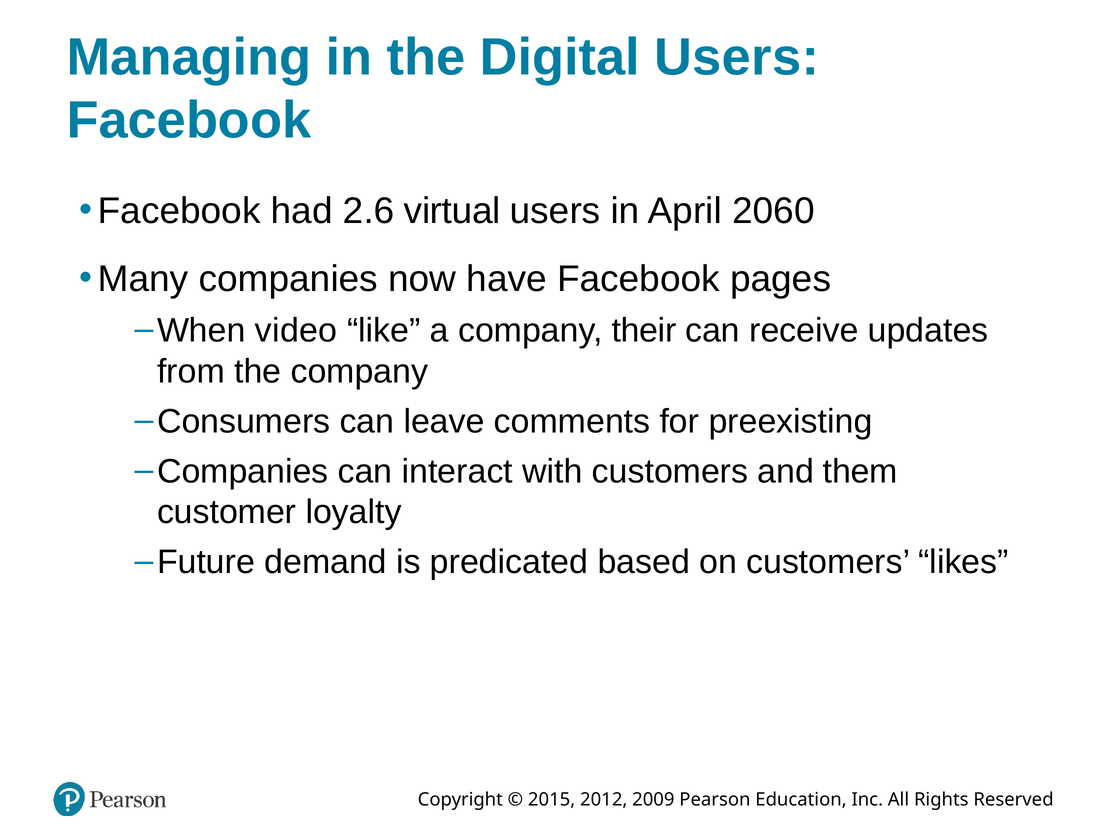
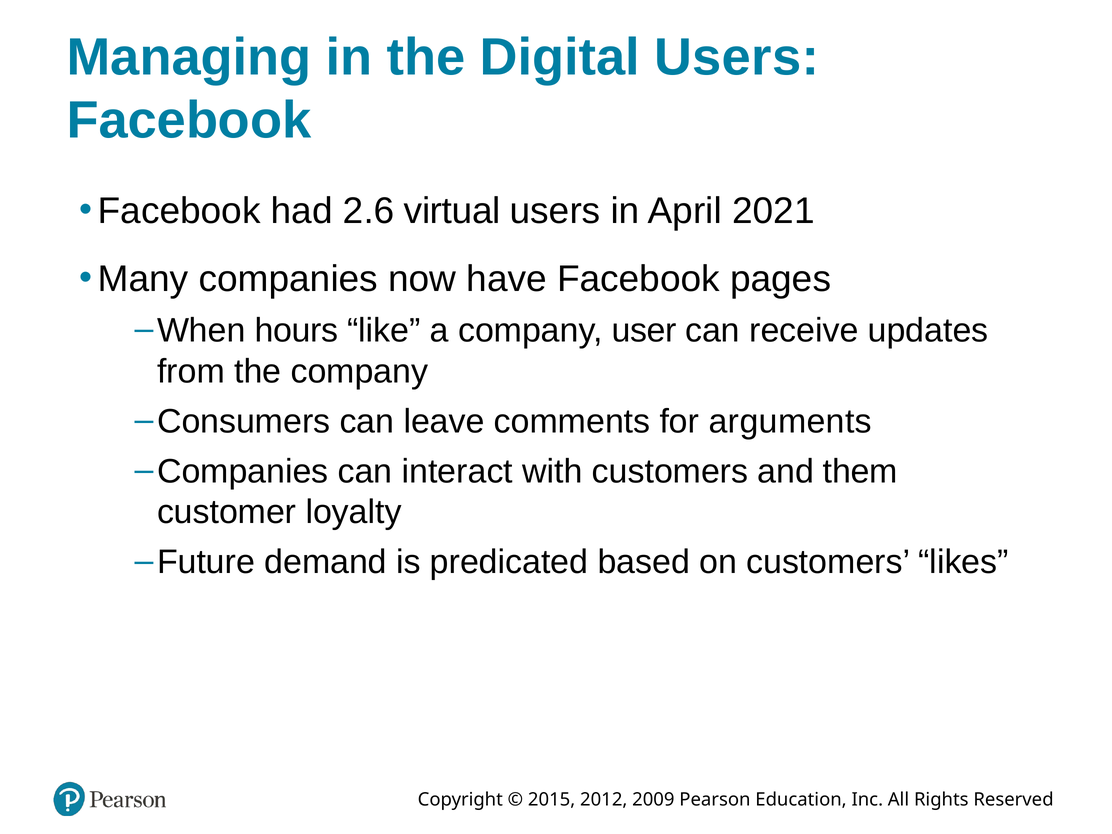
2060: 2060 -> 2021 (773, 211)
video: video -> hours (296, 331)
their: their -> user (644, 331)
preexisting: preexisting -> arguments (790, 421)
